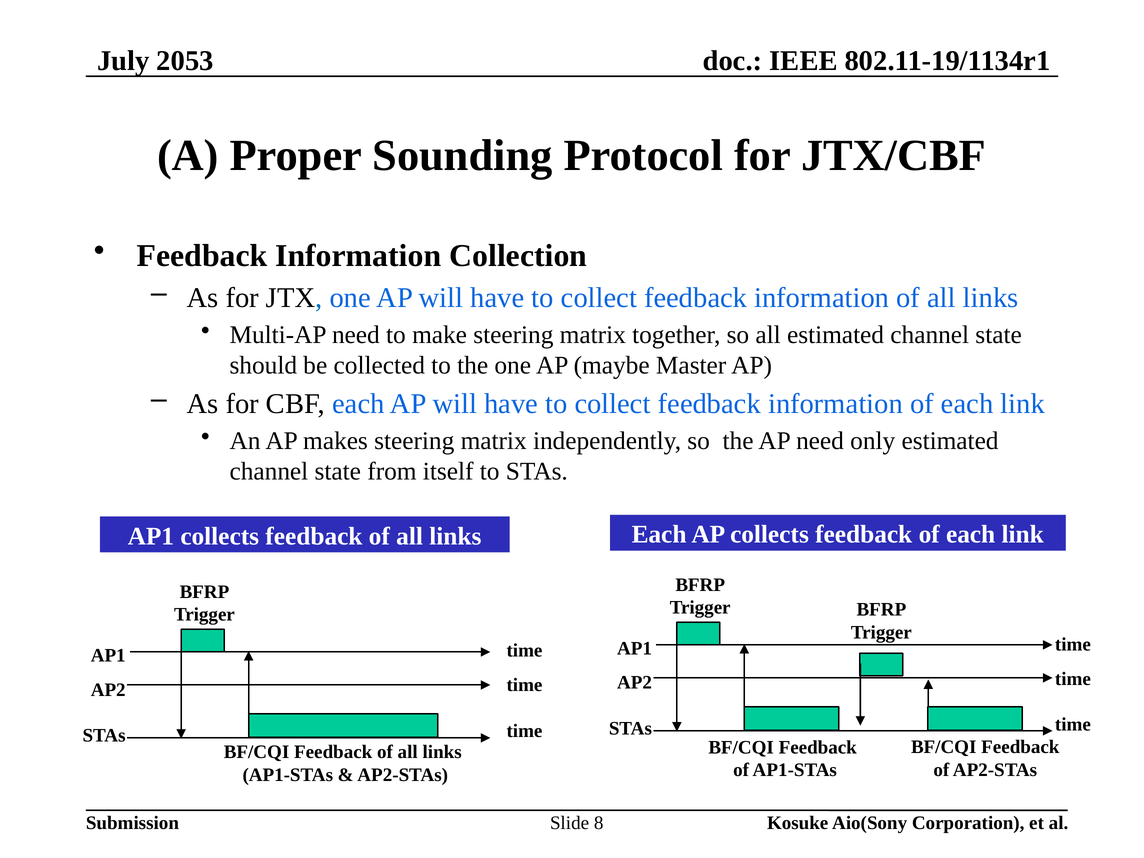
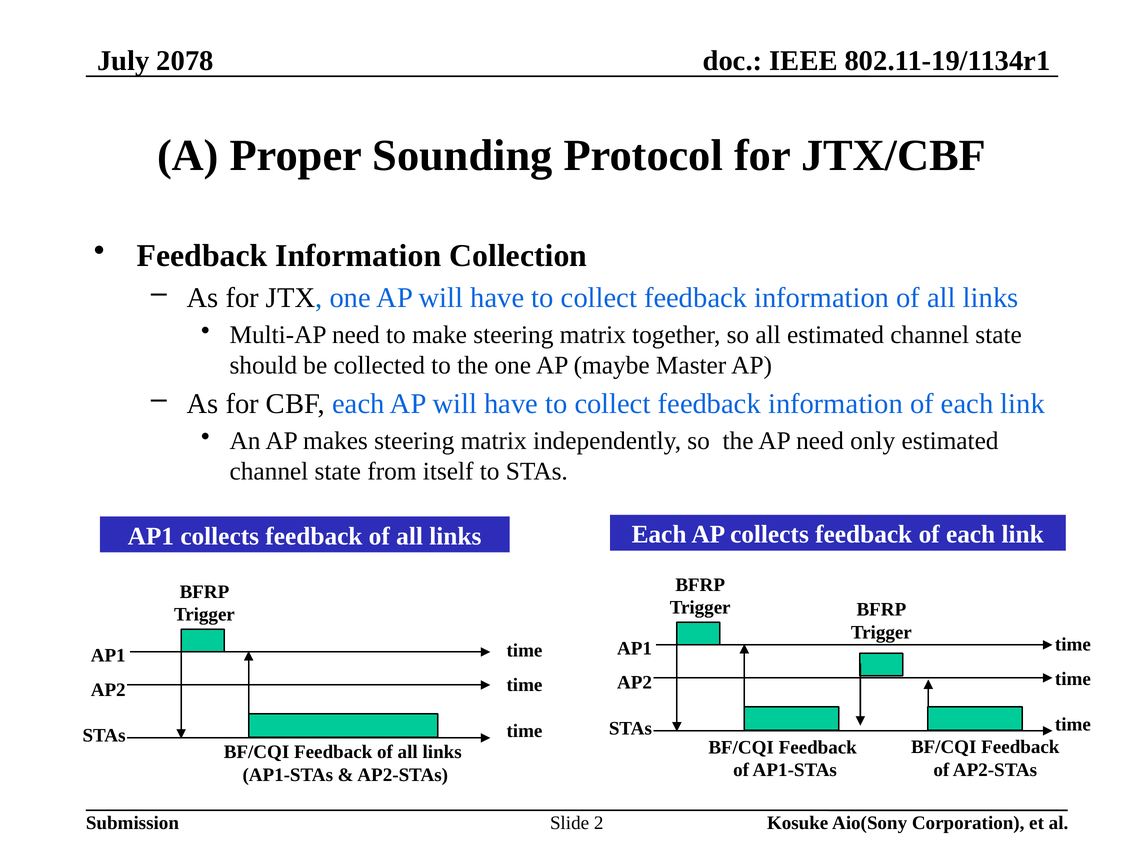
2053: 2053 -> 2078 (185, 61)
8: 8 -> 2 (599, 823)
